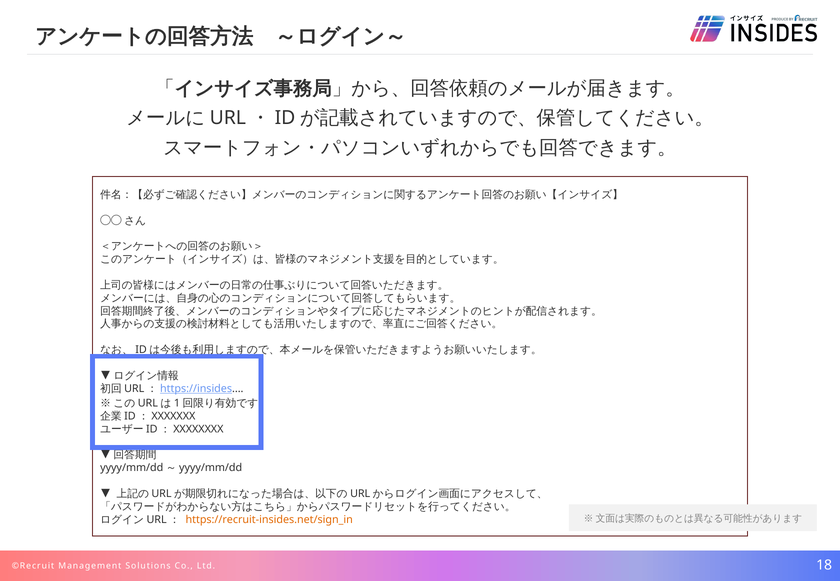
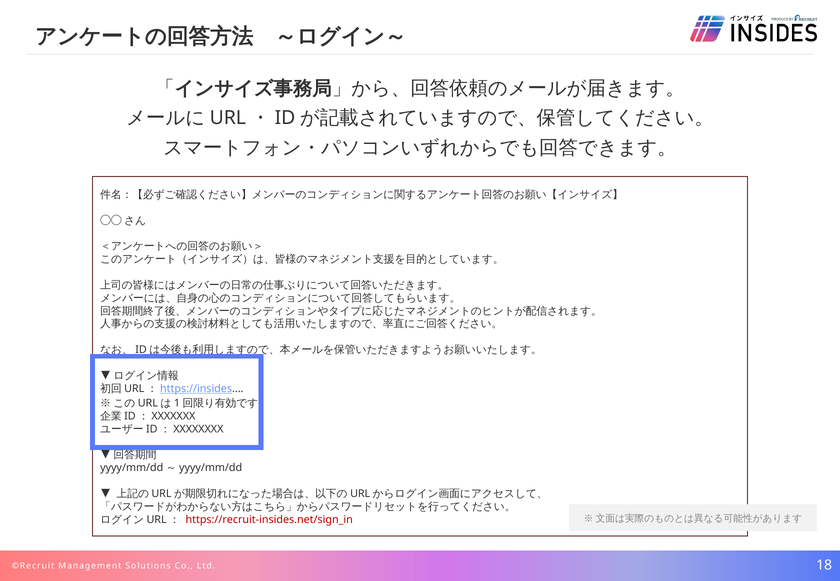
https://recruit-insides.net/sign_in colour: orange -> red (269, 520)
